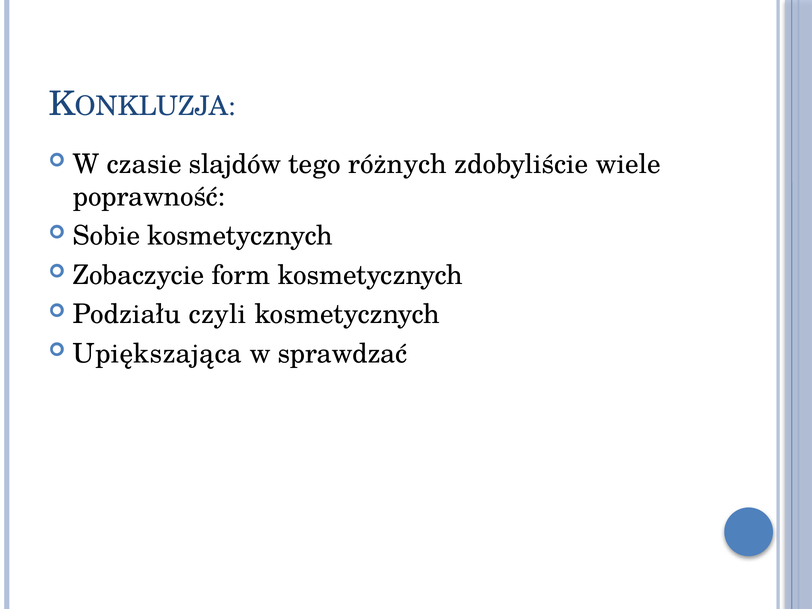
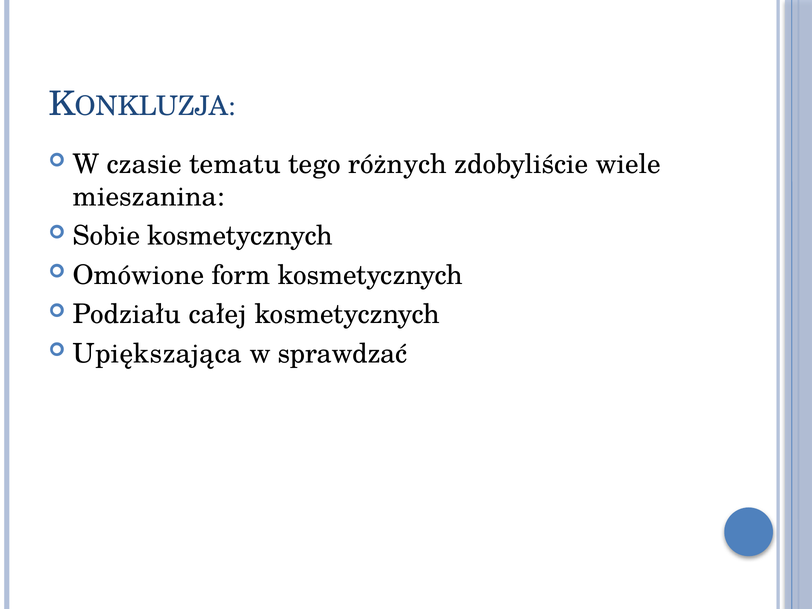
slajdów: slajdów -> tematu (235, 164)
poprawność: poprawność -> mieszanina (149, 197)
Zobaczycie: Zobaczycie -> Omówione (139, 275)
czyli: czyli -> całej (218, 314)
